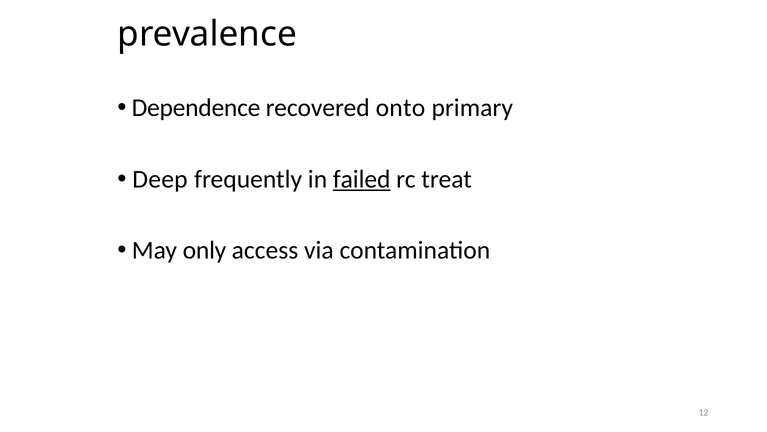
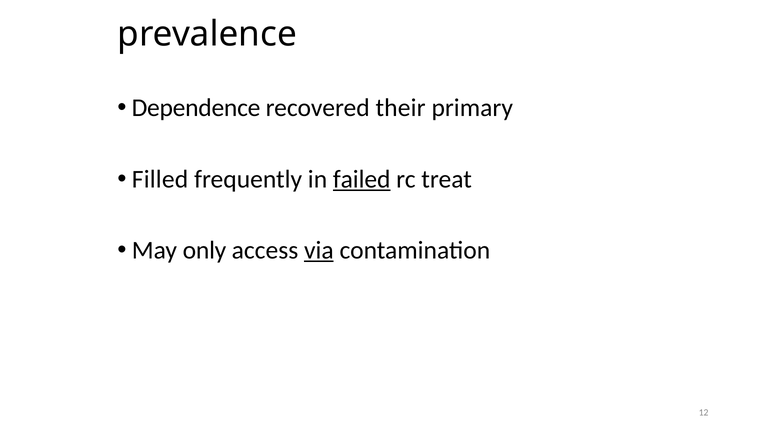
onto: onto -> their (401, 108)
Deep: Deep -> Filled (160, 179)
via underline: none -> present (319, 250)
